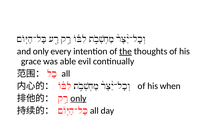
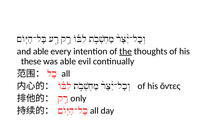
and only: only -> able (41, 51)
grace: grace -> these (31, 61)
when: when -> ὄντες (170, 86)
only underline: present -> none (78, 98)
